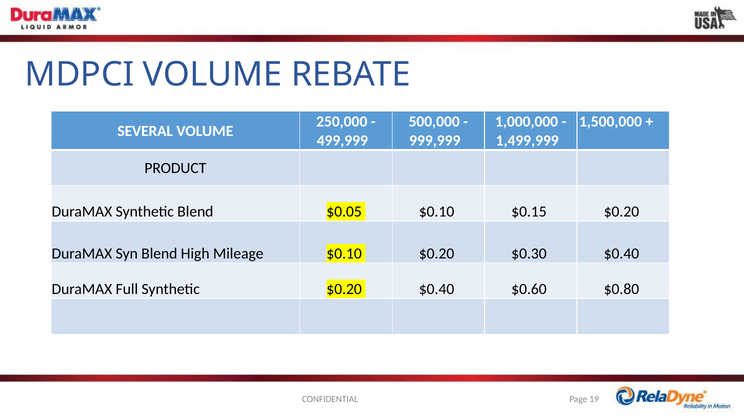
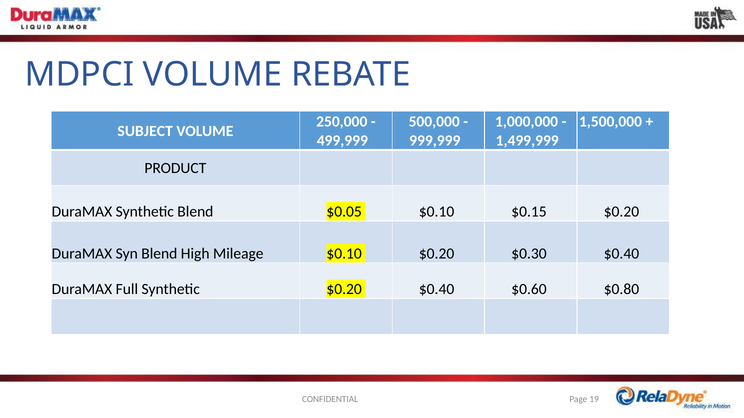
SEVERAL: SEVERAL -> SUBJECT (145, 131)
